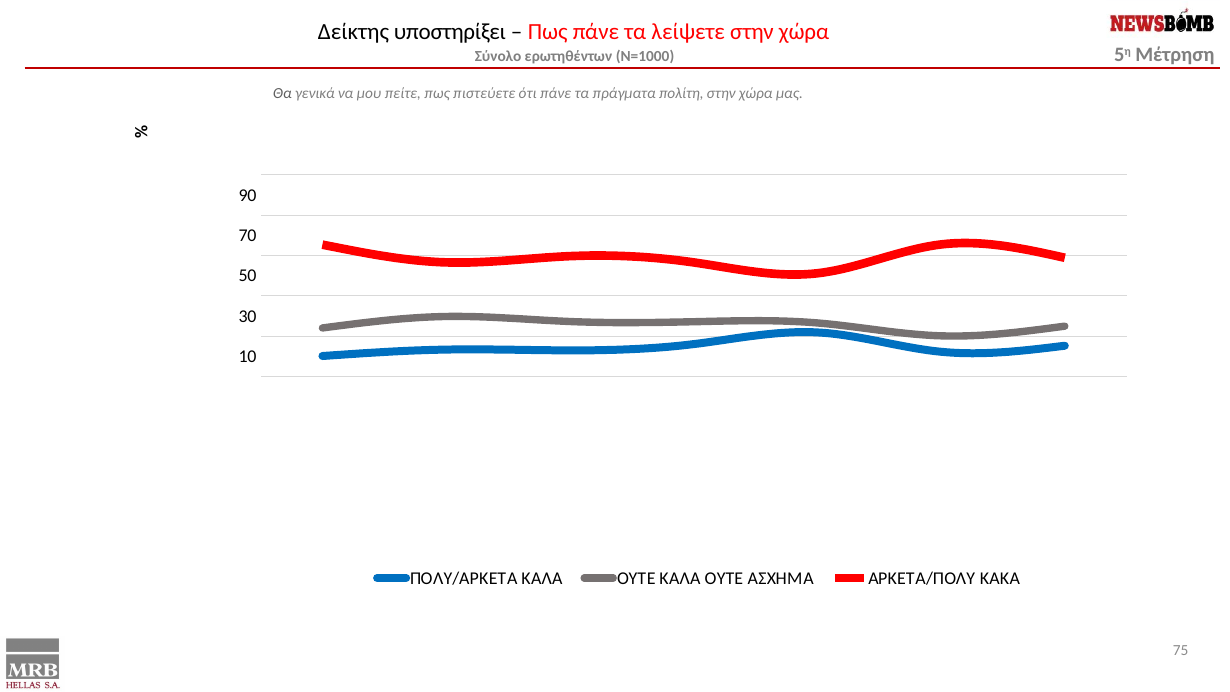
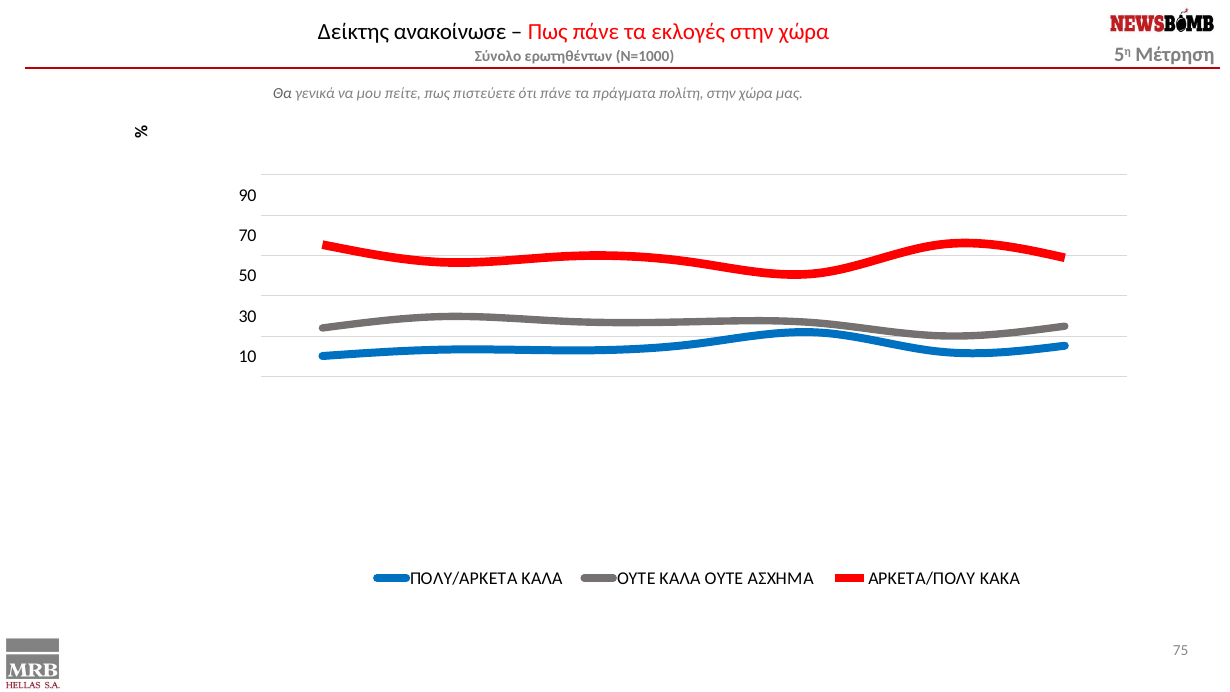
υποστηρίξει: υποστηρίξει -> ανακοίνωσε (450, 32)
λείψετε: λείψετε -> εκλογές (688, 32)
